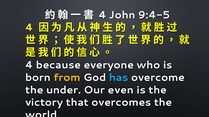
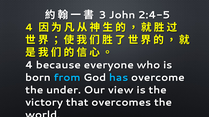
4: 4 -> 3 (102, 15)
9:4-5: 9:4-5 -> 2:4-5 (154, 15)
from colour: yellow -> light blue (67, 78)
even: even -> view (121, 90)
